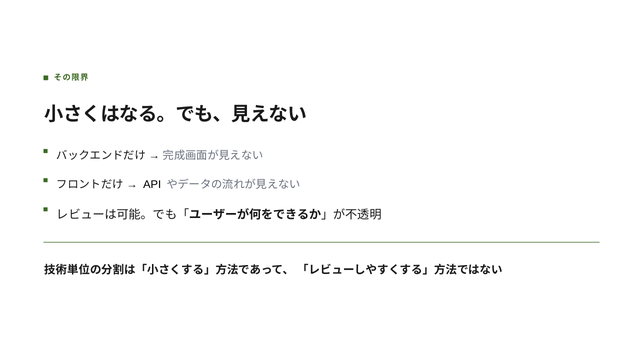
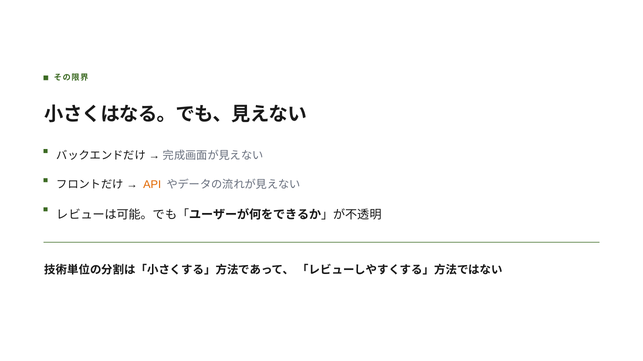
API colour: black -> orange (152, 185)
